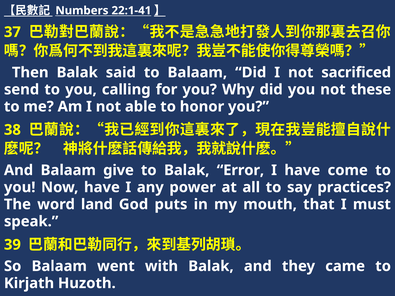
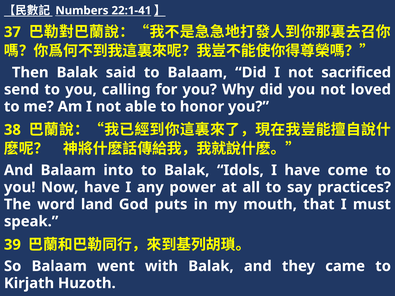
these: these -> loved (371, 90)
give: give -> into (118, 170)
Error: Error -> Idols (240, 170)
